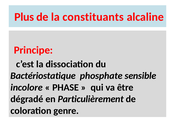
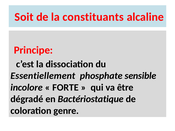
Plus: Plus -> Soit (24, 17)
Bactériostatique: Bactériostatique -> Essentiellement (43, 76)
PHASE: PHASE -> FORTE (66, 88)
Particulièrement: Particulièrement -> Bactériostatique (91, 99)
